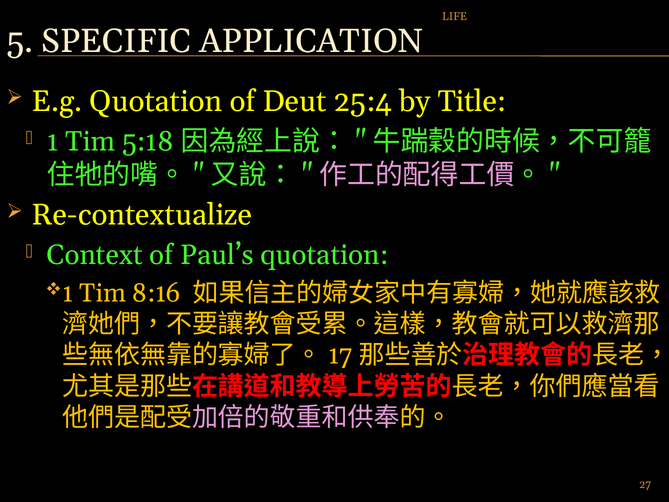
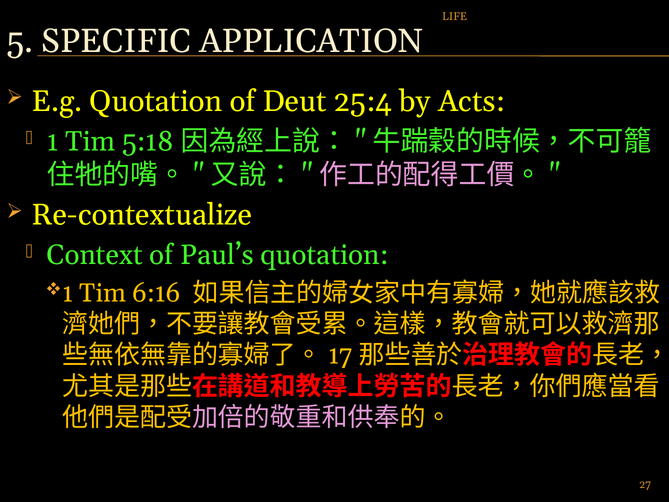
Title: Title -> Acts (472, 101)
8:16: 8:16 -> 6:16 (156, 293)
